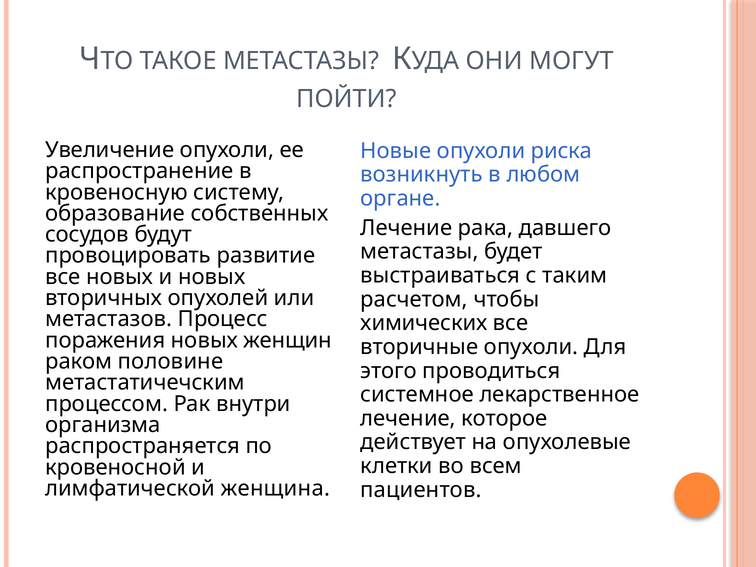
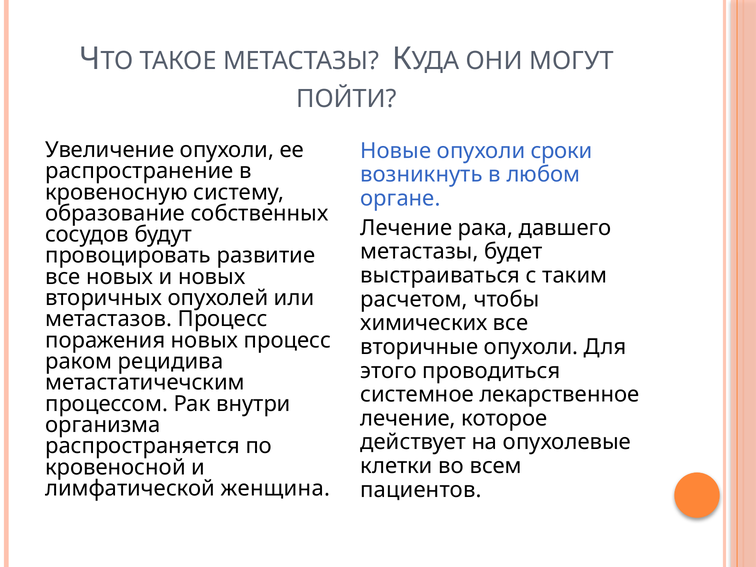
риска: риска -> сроки (562, 151)
новых женщин: женщин -> процесс (287, 340)
половине: половине -> рецидива (171, 362)
